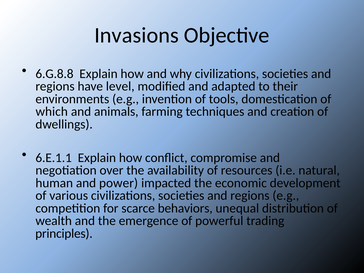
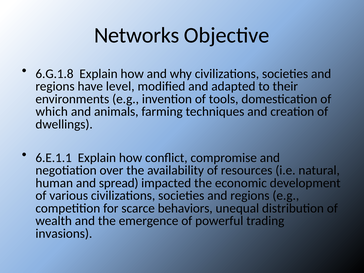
Invasions: Invasions -> Networks (137, 35)
6.G.8.8: 6.G.8.8 -> 6.G.1.8 (54, 74)
power: power -> spread (119, 183)
principles: principles -> invasions (64, 233)
